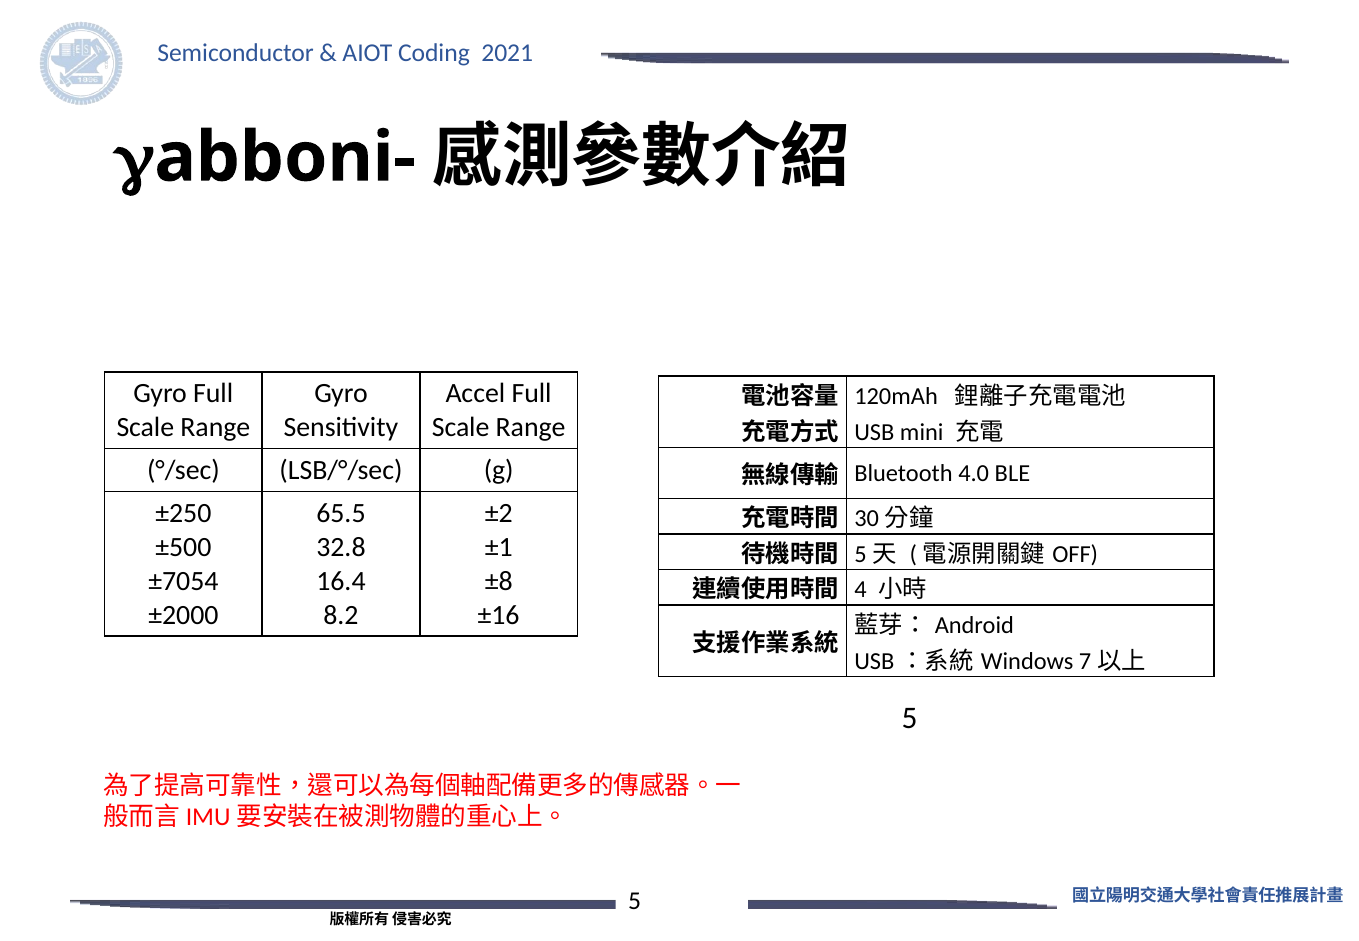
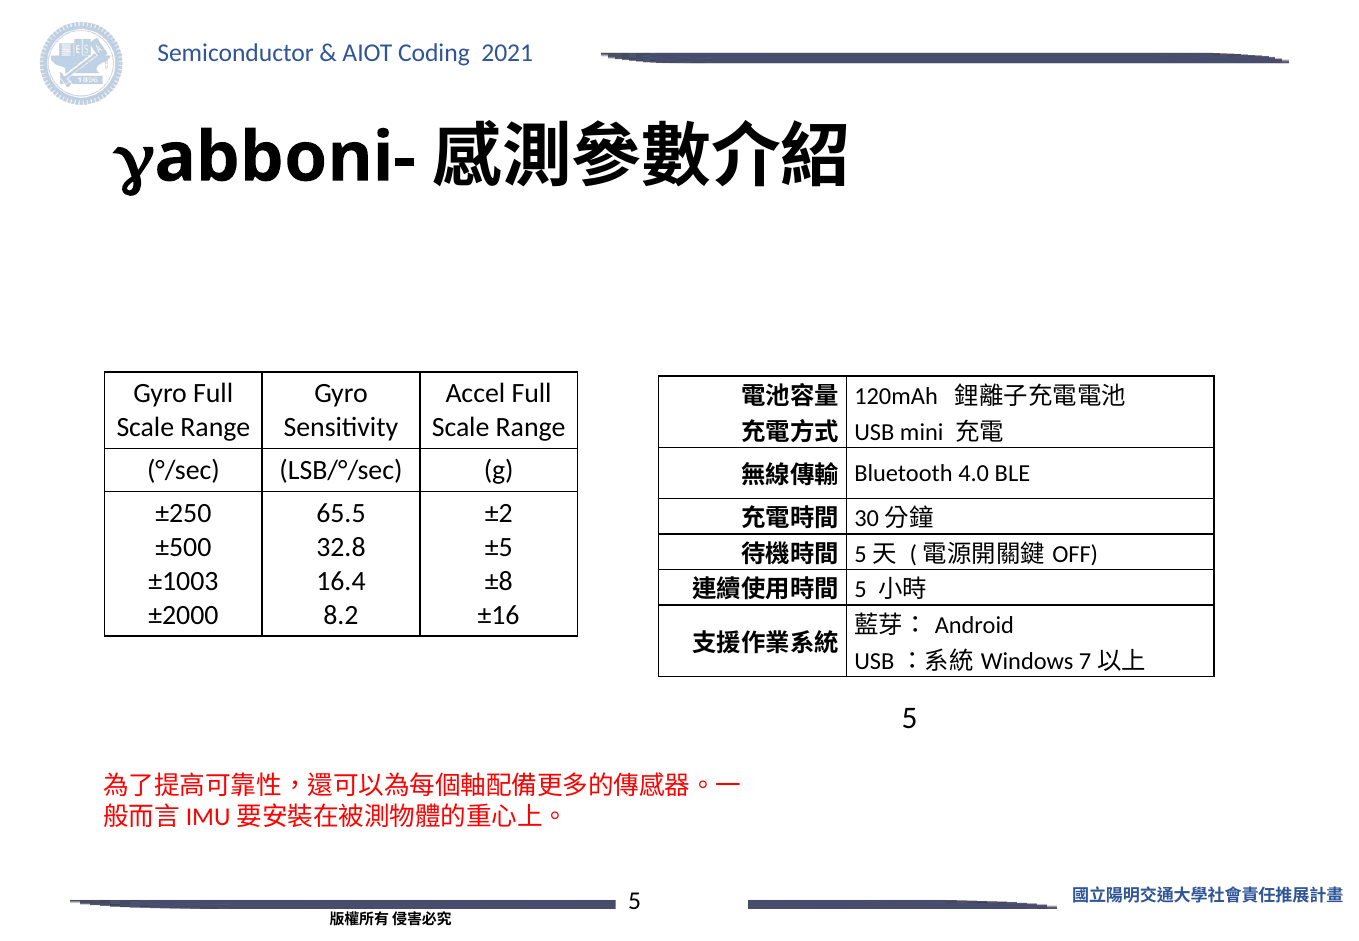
±1: ±1 -> ±5 (499, 547)
±7054: ±7054 -> ±1003 (183, 581)
4: 4 -> 5 (860, 590)
